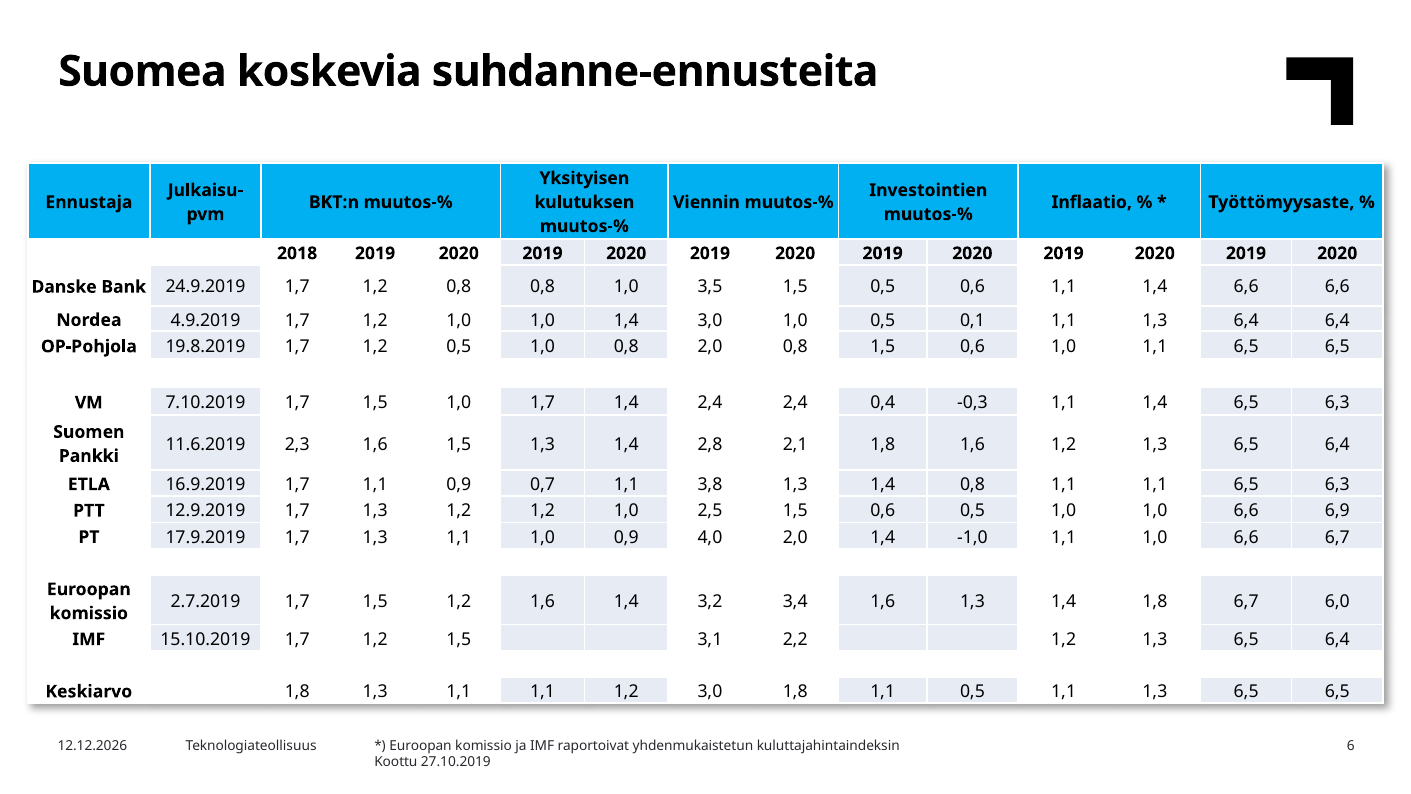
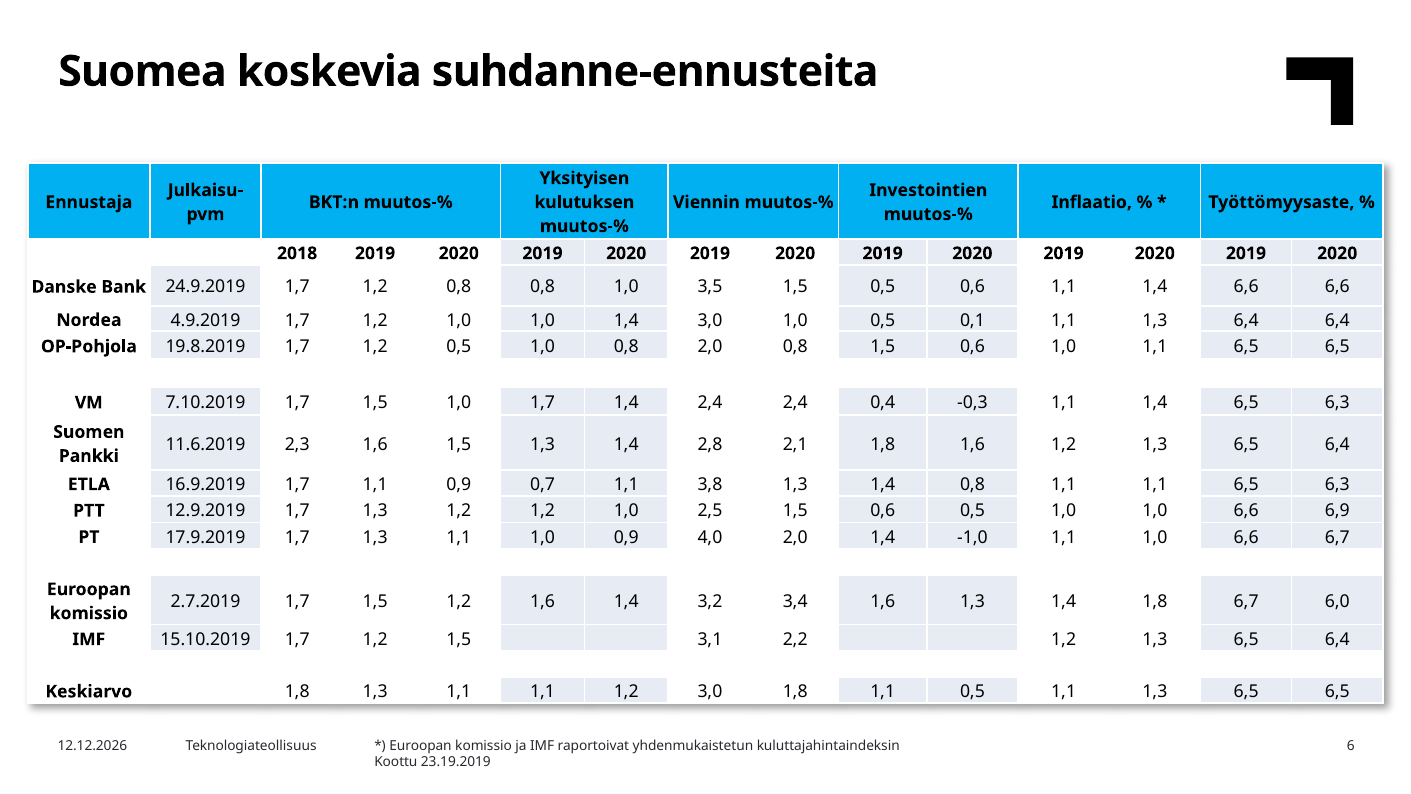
27.10.2019: 27.10.2019 -> 23.19.2019 (456, 762)
